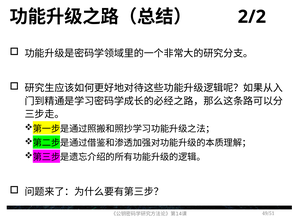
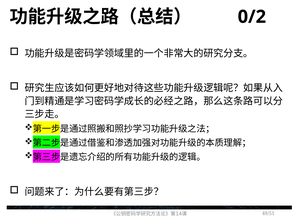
2/2: 2/2 -> 0/2 (252, 17)
